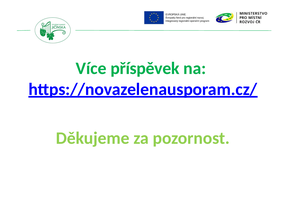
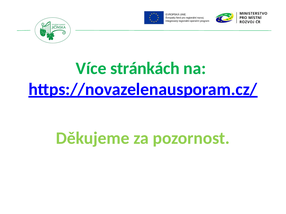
příspěvek: příspěvek -> stránkách (145, 69)
